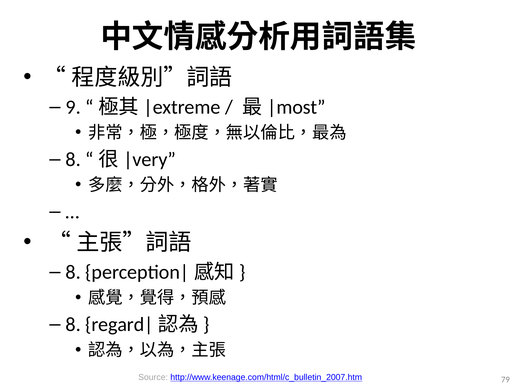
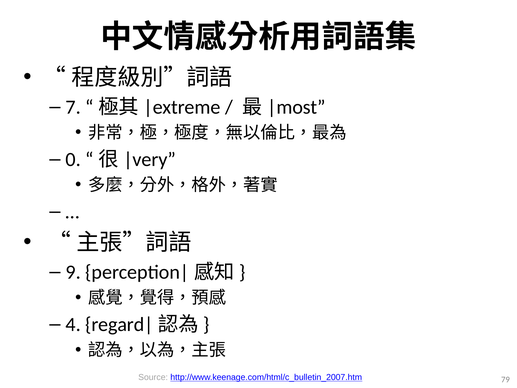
9: 9 -> 7 (73, 107)
8: 8 -> 0 (73, 159)
8: 8 -> 9 (73, 272)
8: 8 -> 4 (73, 324)
